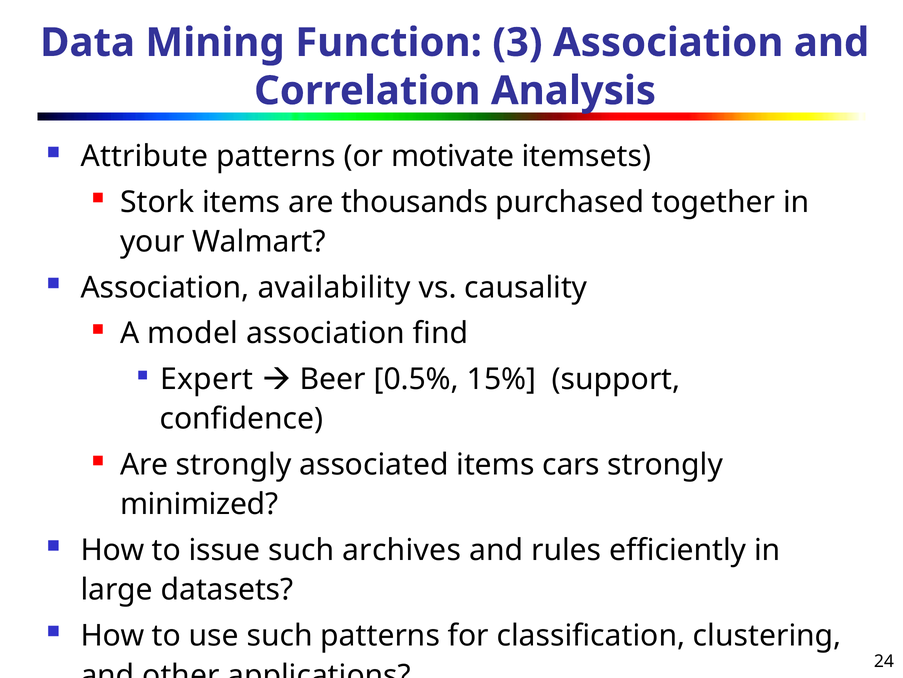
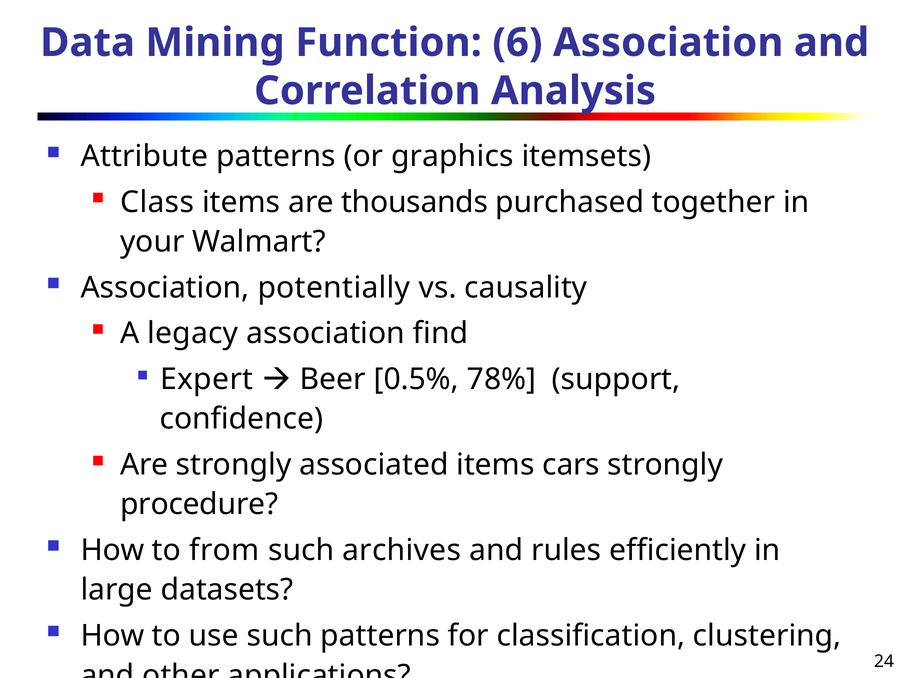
3: 3 -> 6 (517, 43)
motivate: motivate -> graphics (452, 156)
Stork: Stork -> Class (157, 202)
availability: availability -> potentially (334, 287)
model: model -> legacy (193, 333)
15%: 15% -> 78% (502, 379)
minimized: minimized -> procedure (199, 504)
issue: issue -> from (224, 550)
